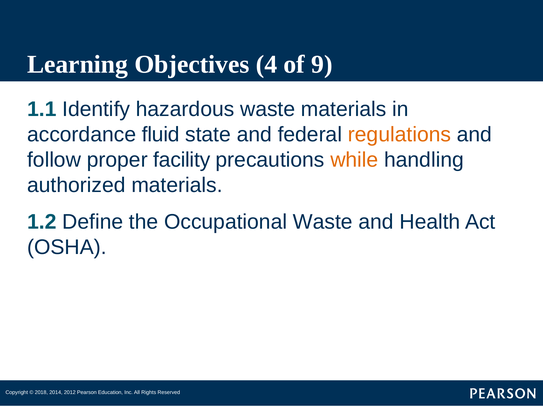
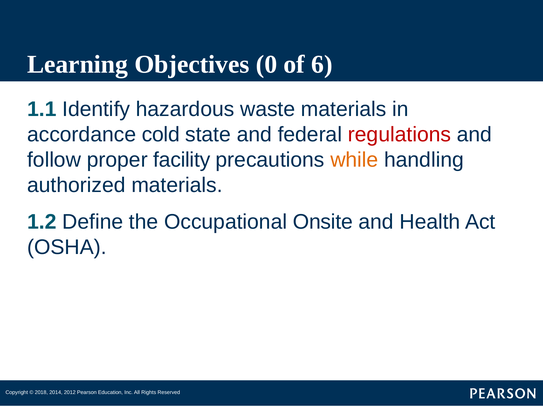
4: 4 -> 0 (266, 64)
9: 9 -> 6 (322, 64)
fluid: fluid -> cold (161, 135)
regulations colour: orange -> red (399, 135)
Occupational Waste: Waste -> Onsite (323, 222)
